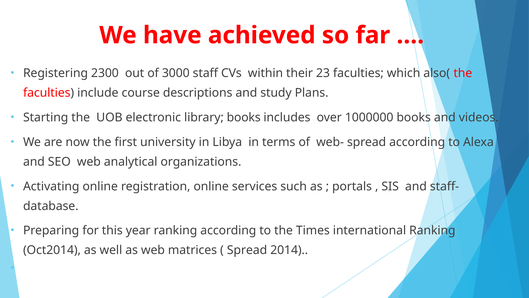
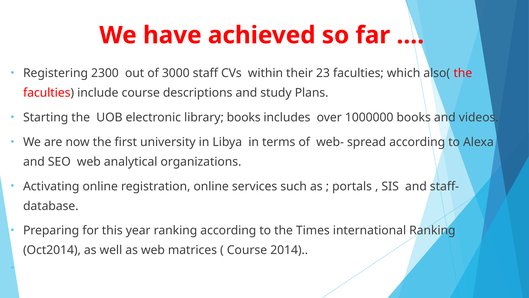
Spread: Spread -> Course (247, 250)
